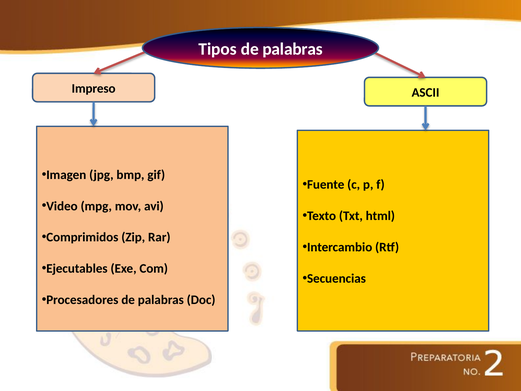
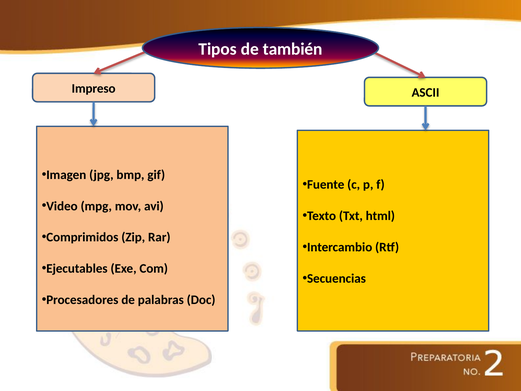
Tipos de palabras: palabras -> también (293, 49)
